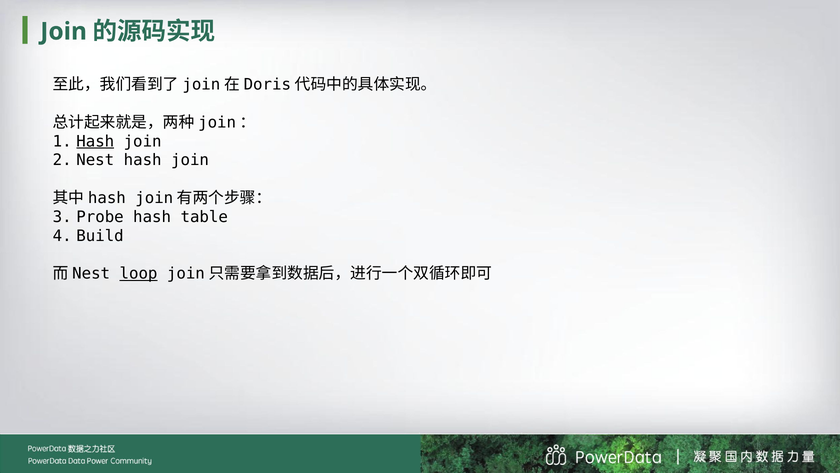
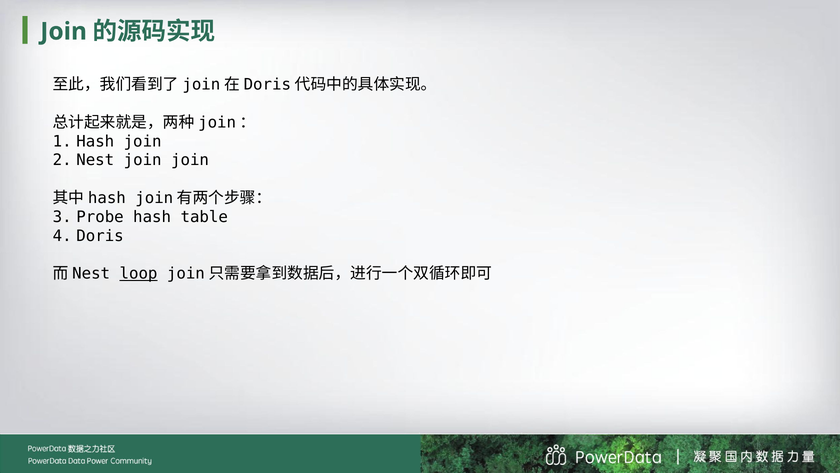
Hash underline: present -> none (95, 141)
Nest hash: hash -> join (143, 160)
Build: Build -> Doris (100, 236)
